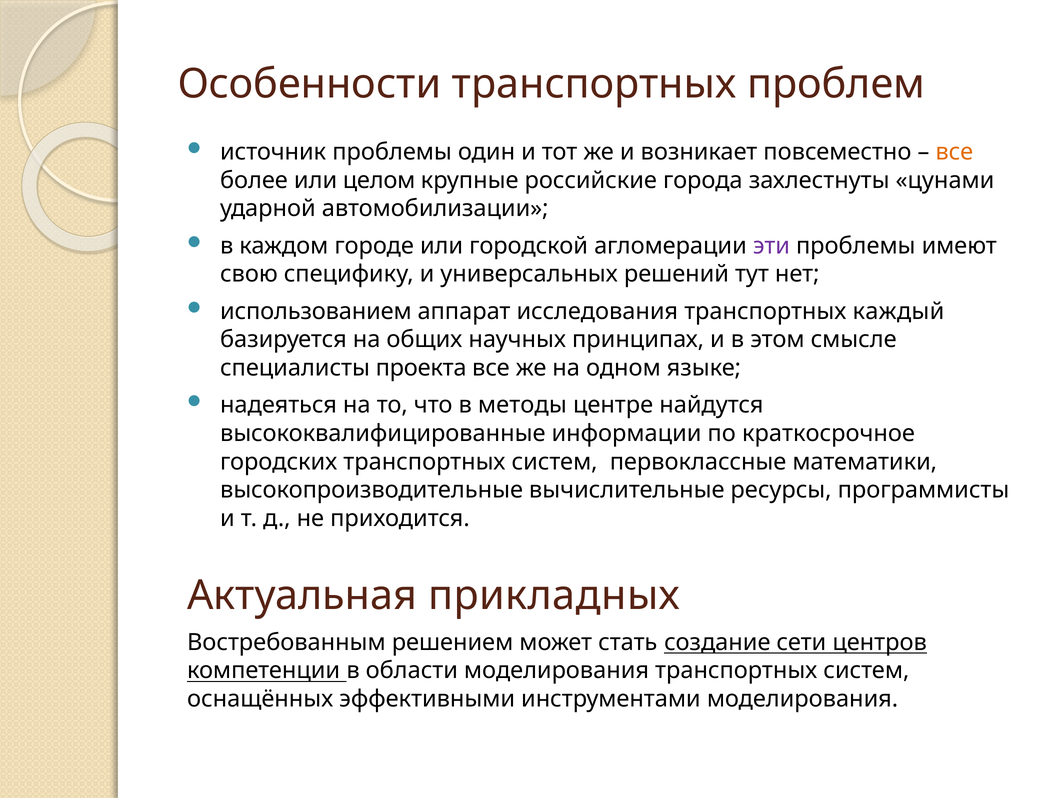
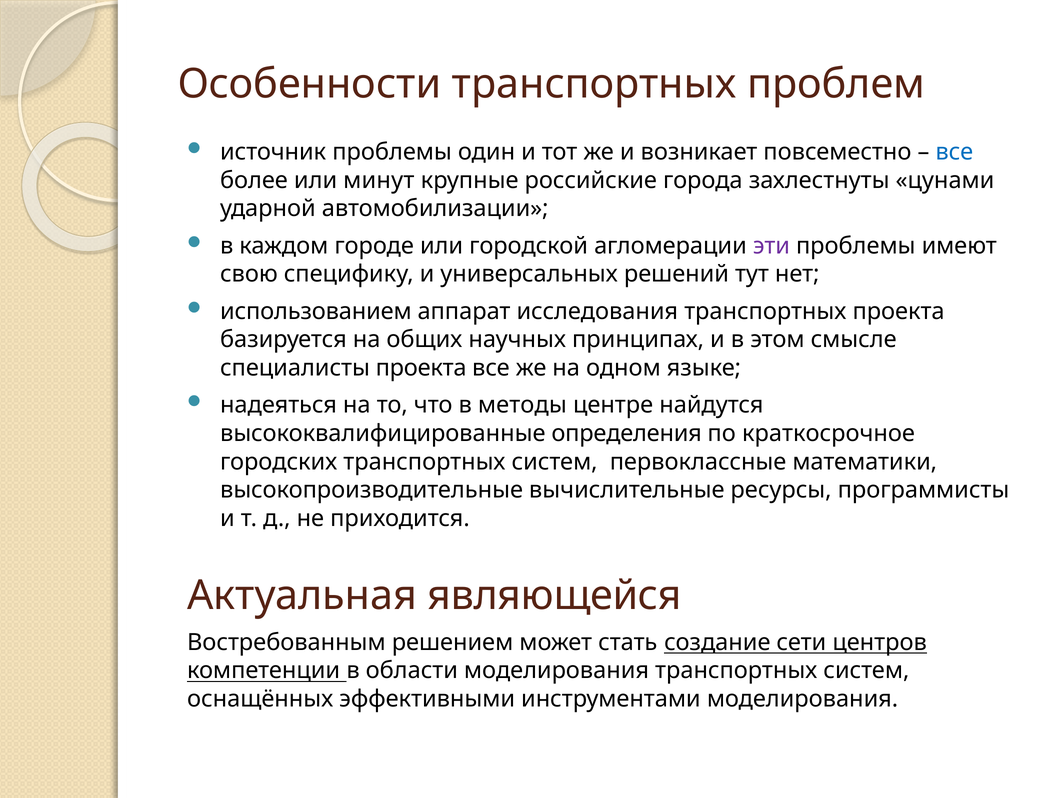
все colour: orange -> blue (954, 152)
целом: целом -> минут (379, 180)
транспортных каждый: каждый -> проекта (899, 311)
информации: информации -> определения (627, 433)
прикладных: прикладных -> являющейся (554, 596)
